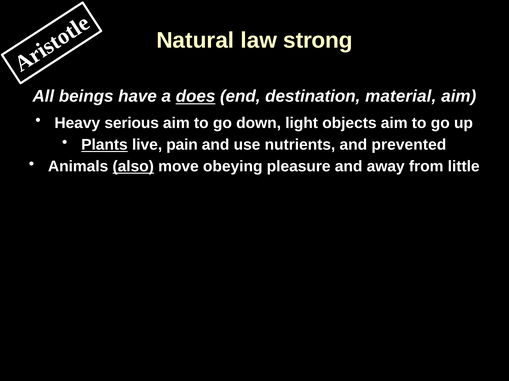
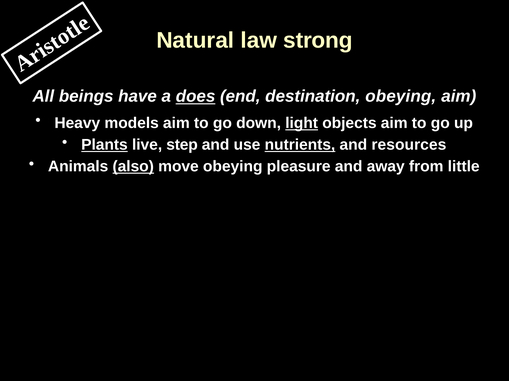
destination material: material -> obeying (401, 97)
serious: serious -> models (132, 123)
light underline: none -> present (302, 123)
pain: pain -> step (182, 145)
nutrients underline: none -> present (300, 145)
prevented: prevented -> resources (409, 145)
